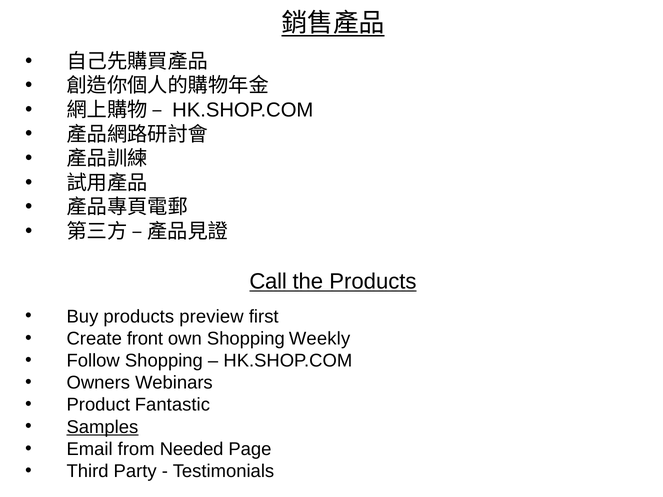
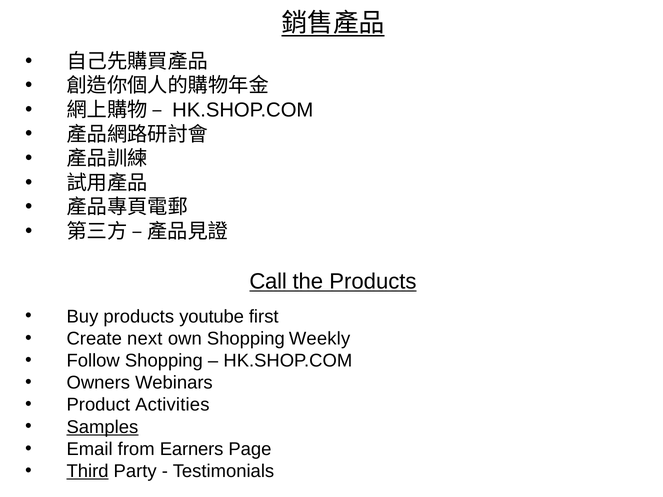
preview: preview -> youtube (212, 317)
front: front -> next (145, 339)
Fantastic: Fantastic -> Activities (172, 405)
Needed: Needed -> Earners (192, 449)
Third underline: none -> present (88, 471)
